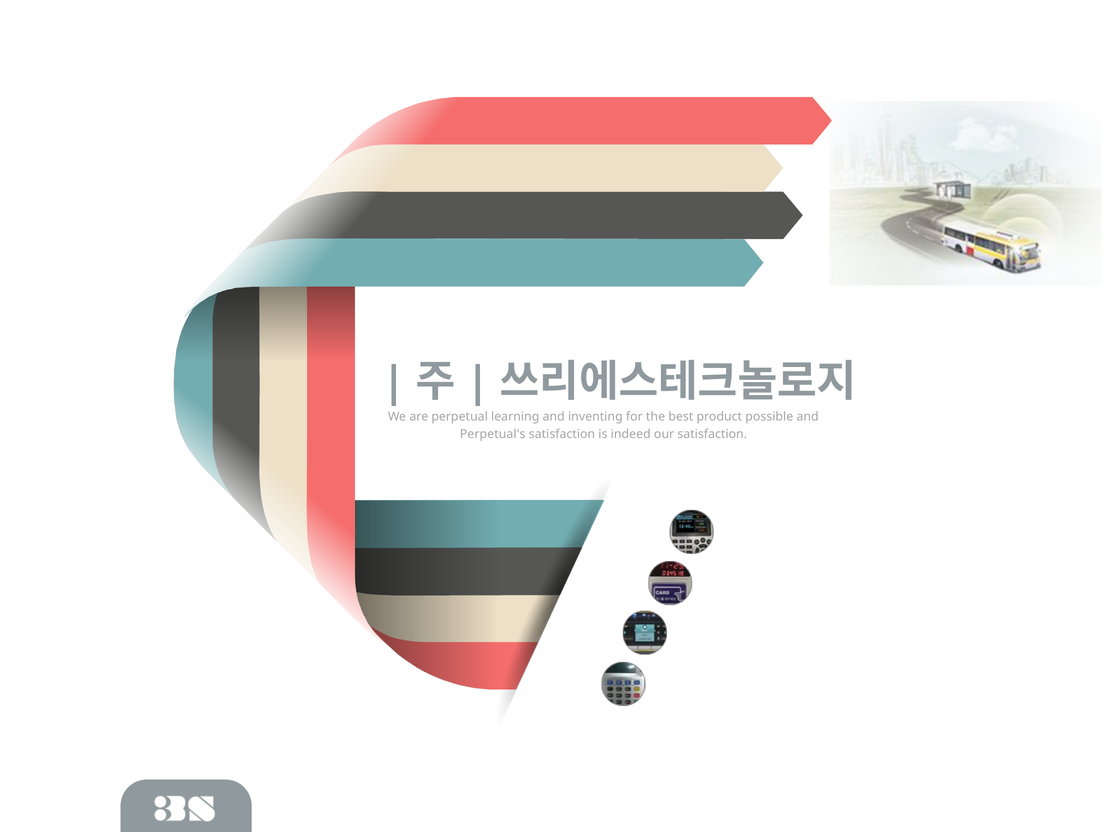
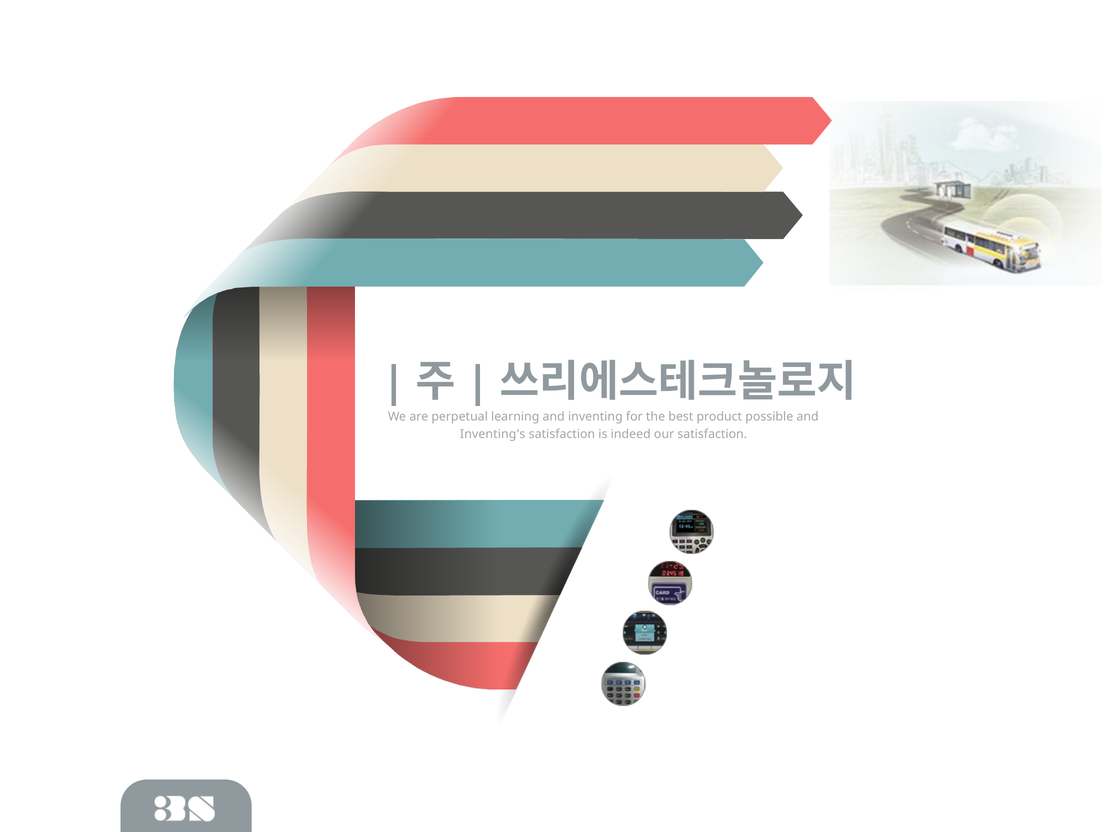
Perpetual's: Perpetual's -> Inventing's (493, 434)
